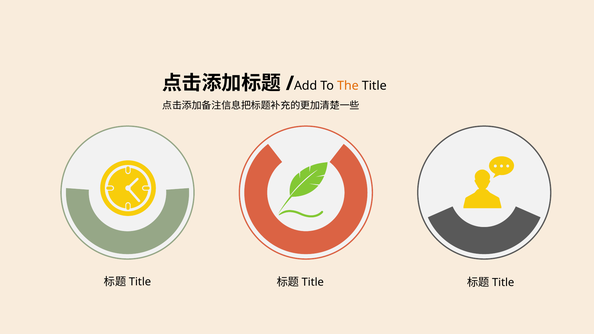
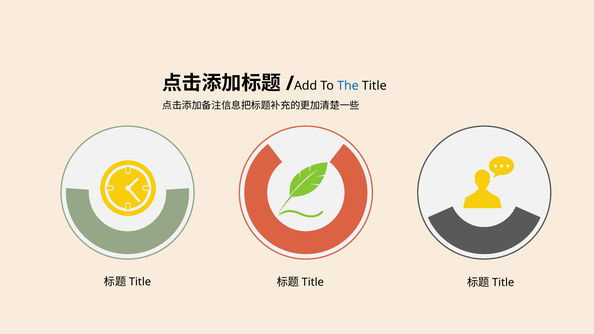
The colour: orange -> blue (348, 86)
